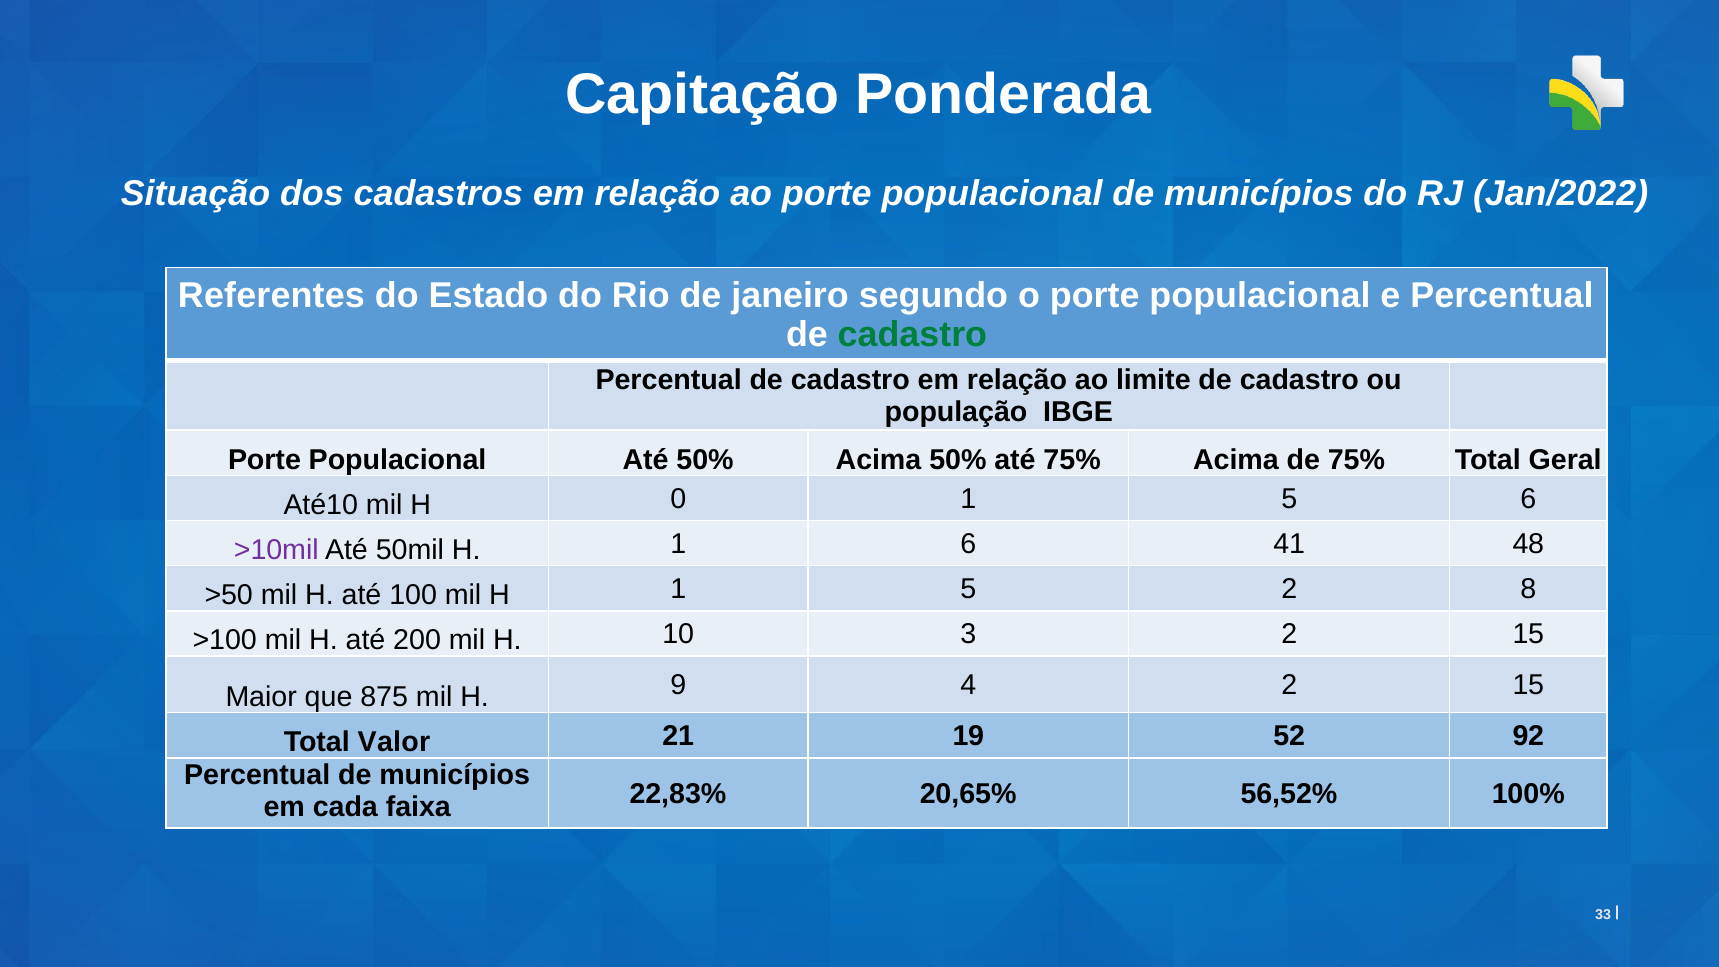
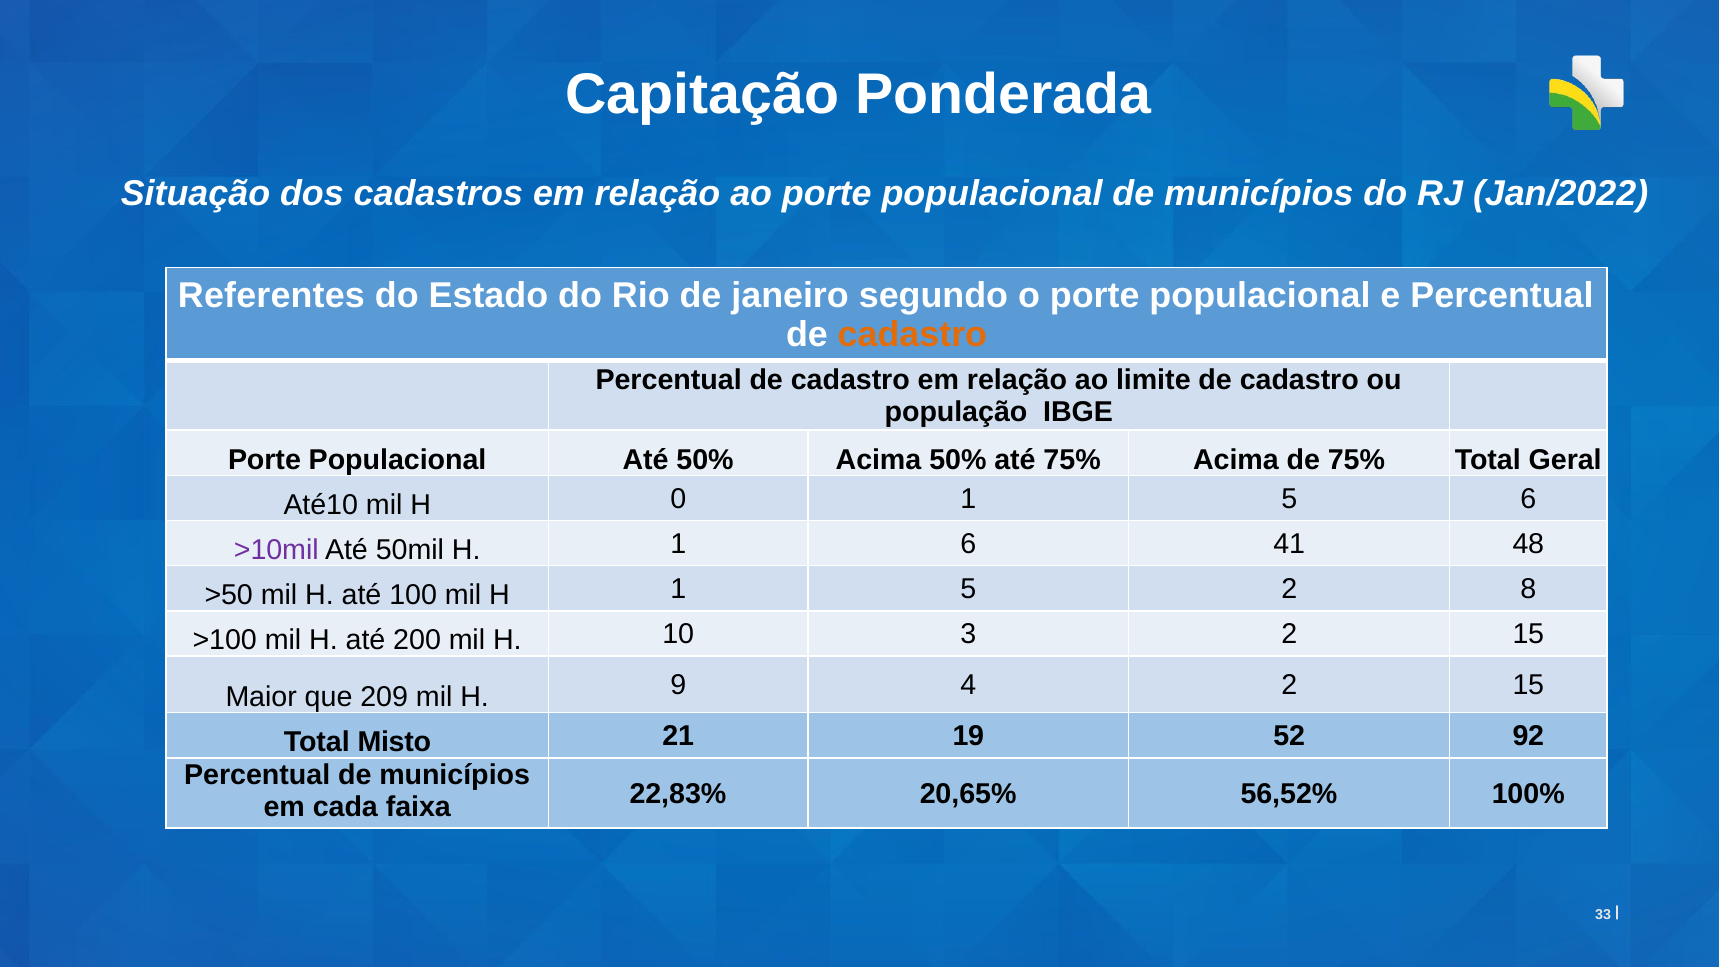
cadastro colour: green -> orange (912, 335)
875: 875 -> 209 (384, 697)
Valor: Valor -> Misto (394, 742)
